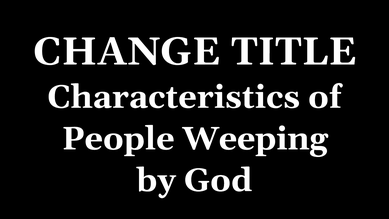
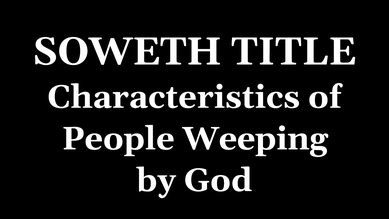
CHANGE: CHANGE -> SOWETH (127, 52)
